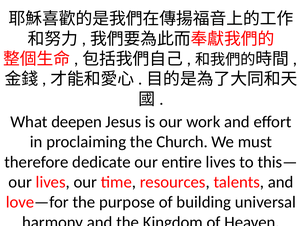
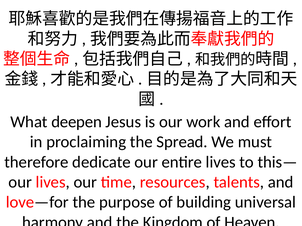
Church: Church -> Spread (182, 142)
